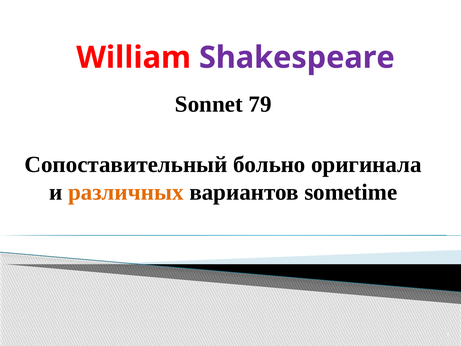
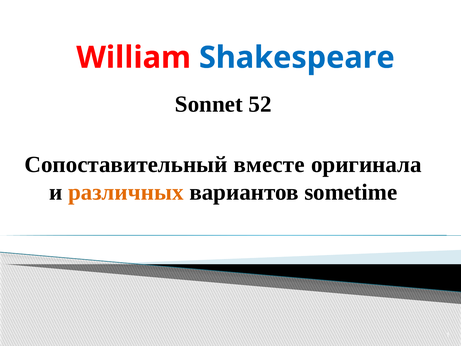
Shakespeare colour: purple -> blue (297, 58)
79: 79 -> 52 (260, 104)
больно: больно -> вместе (269, 165)
